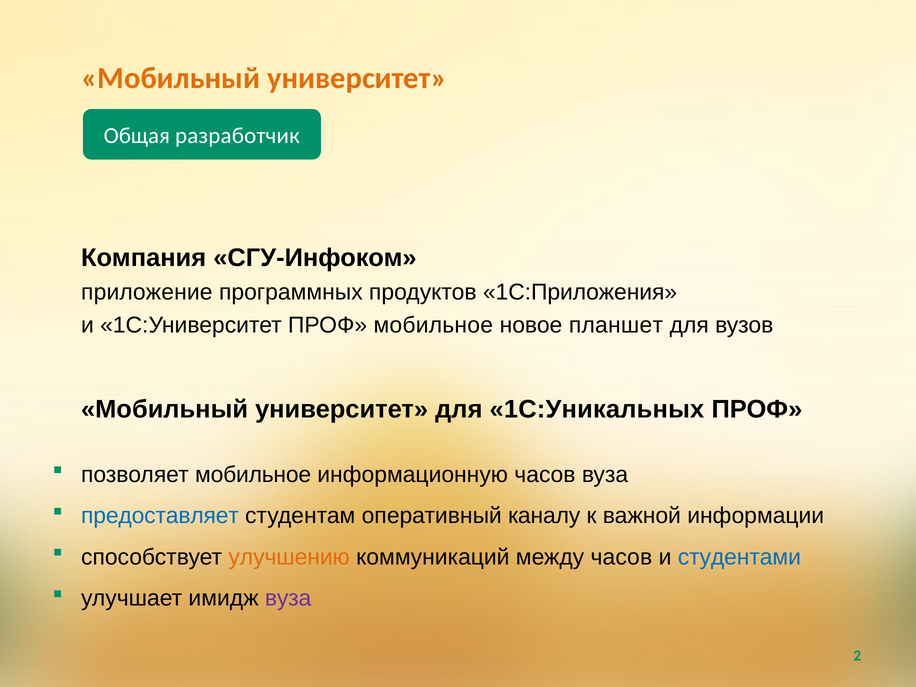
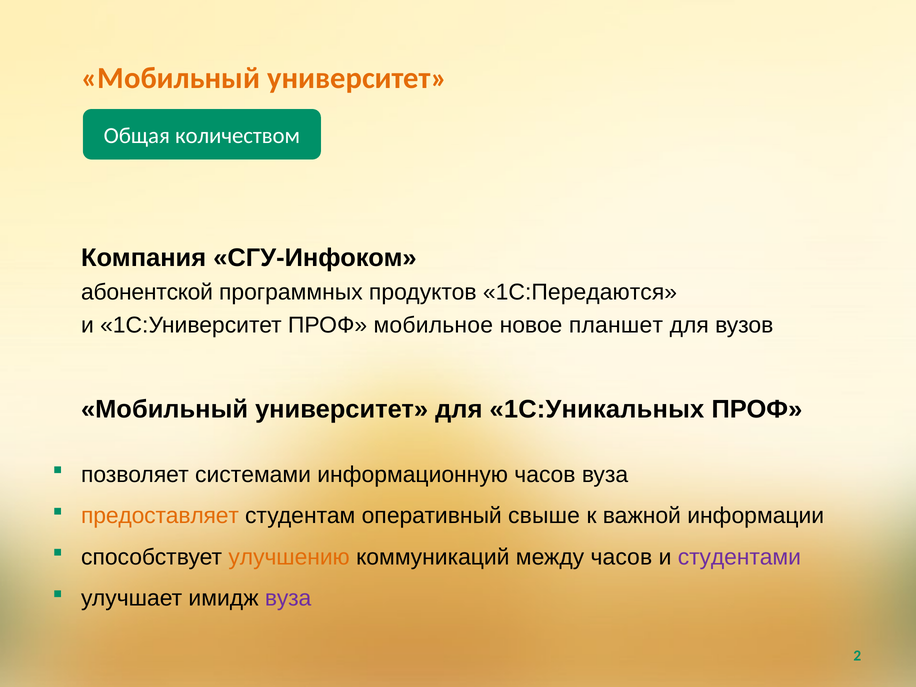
разработчик: разработчик -> количеством (238, 136)
приложение: приложение -> абонентской (147, 292)
1С:Приложения: 1С:Приложения -> 1С:Передаются (580, 292)
позволяет мобильное: мобильное -> системами (253, 475)
предоставляет colour: blue -> orange (160, 516)
каналу: каналу -> свыше (544, 516)
студентами colour: blue -> purple (739, 557)
